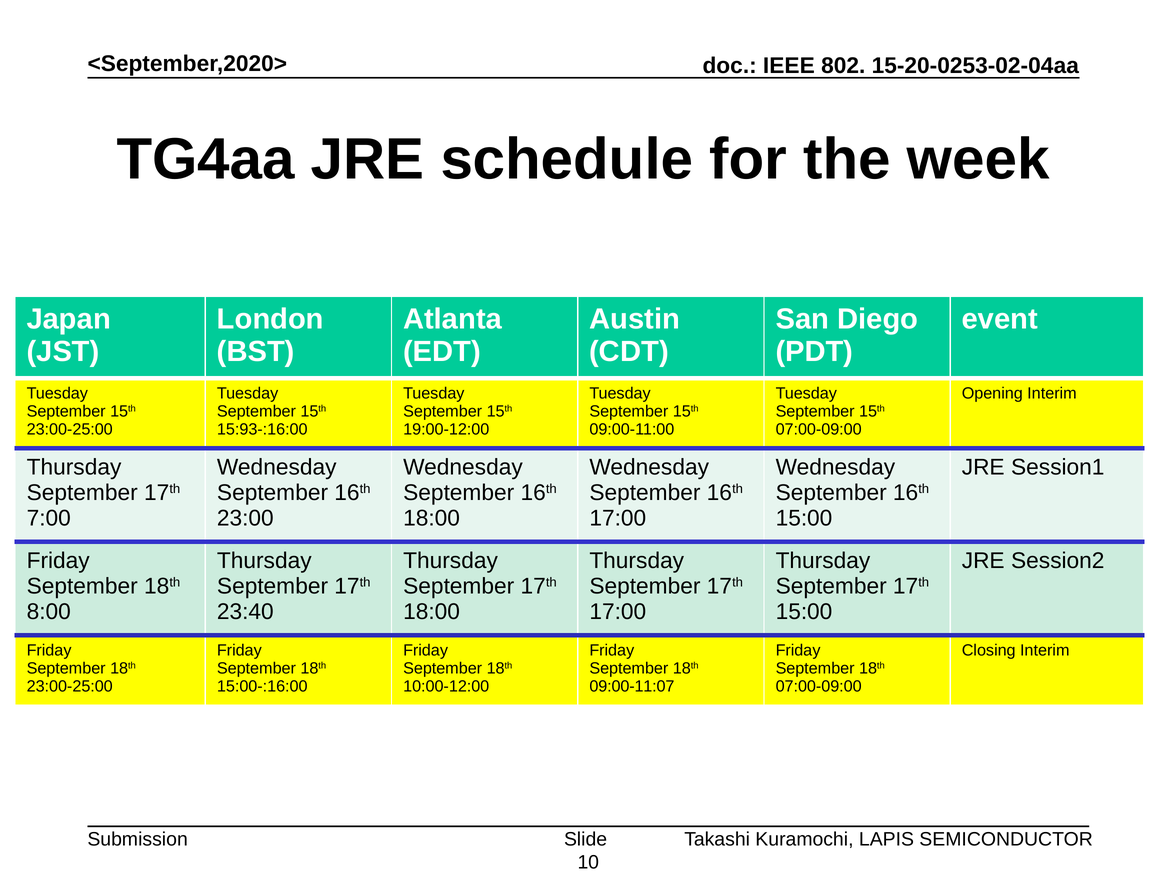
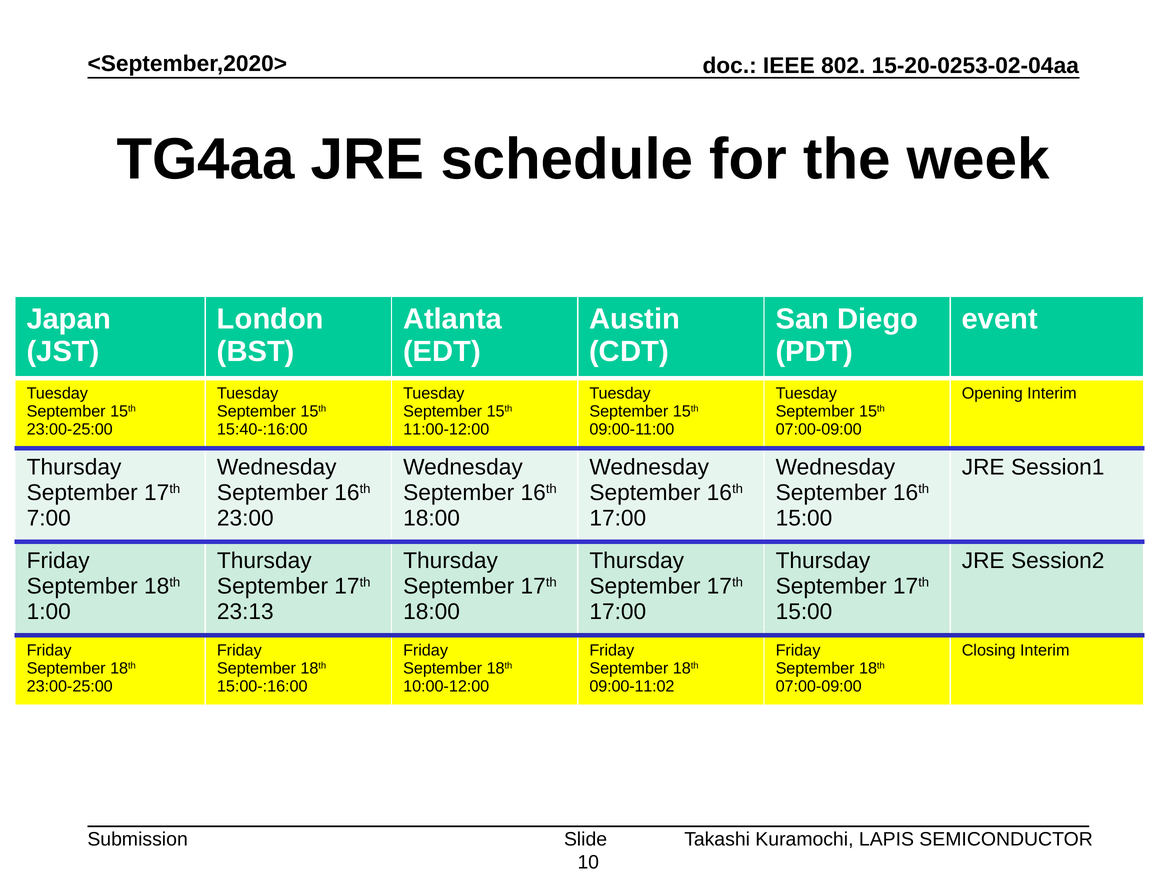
15:93-:16:00: 15:93-:16:00 -> 15:40-:16:00 (262, 430)
19:00-12:00: 19:00-12:00 -> 11:00-12:00 (446, 430)
8:00: 8:00 -> 1:00 (49, 612)
23:40: 23:40 -> 23:13 (245, 612)
09:00-11:07: 09:00-11:07 -> 09:00-11:02 (632, 687)
